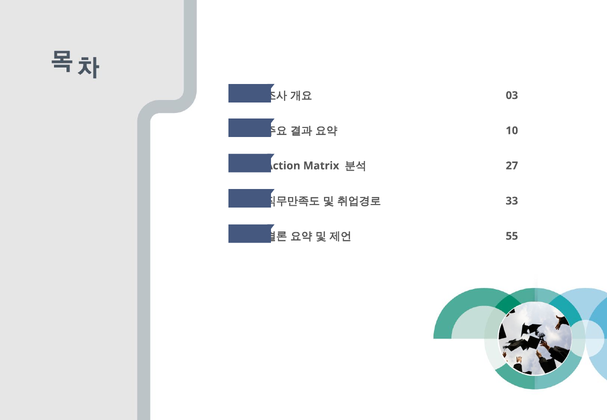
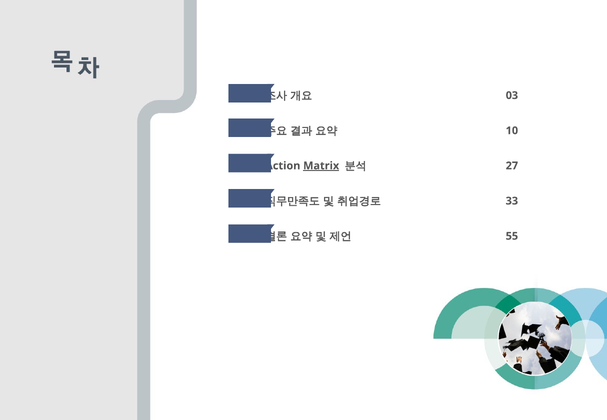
Matrix underline: none -> present (321, 166)
